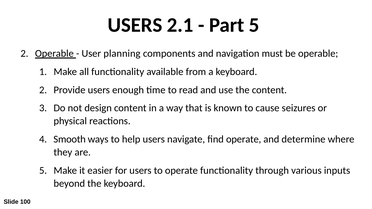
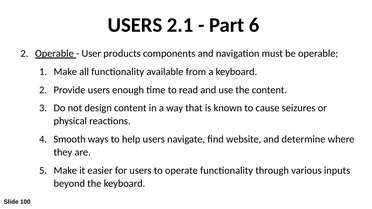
Part 5: 5 -> 6 (254, 25)
planning: planning -> products (122, 54)
find operate: operate -> website (244, 139)
